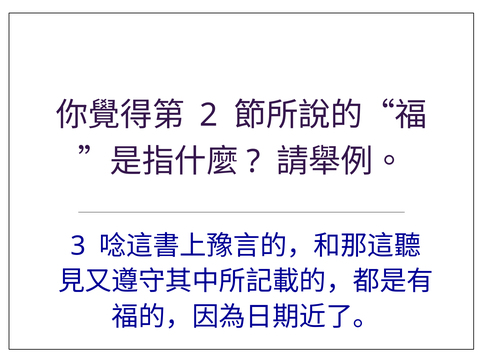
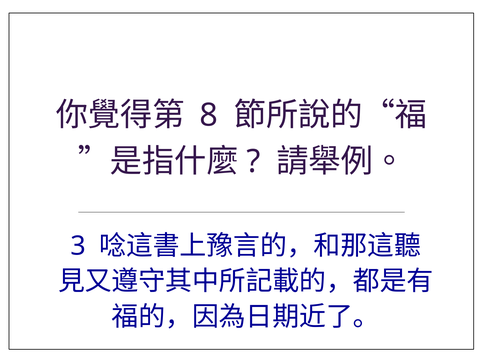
2: 2 -> 8 (209, 115)
